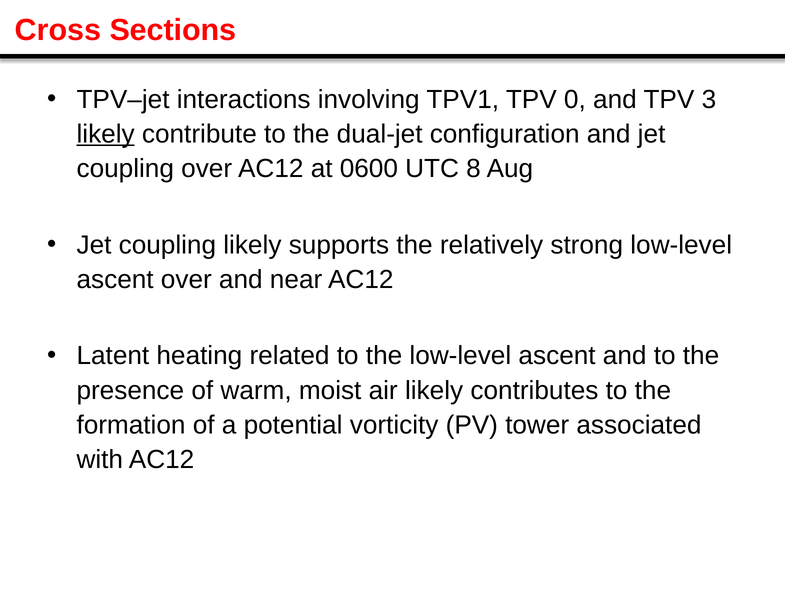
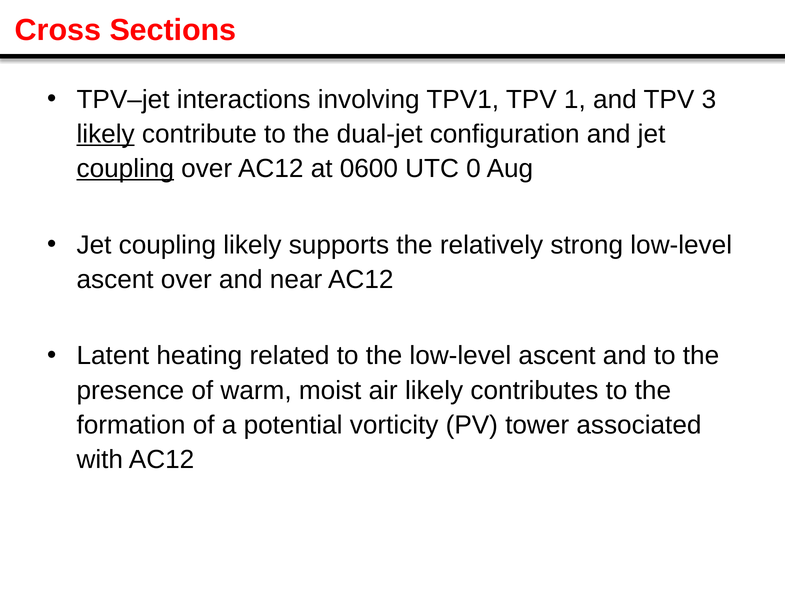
0: 0 -> 1 (575, 99)
coupling underline: none -> present (125, 168)
8: 8 -> 0 (473, 168)
